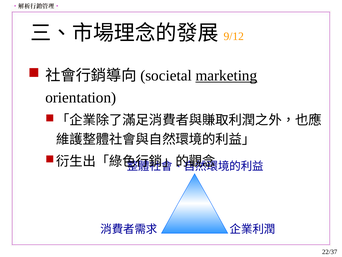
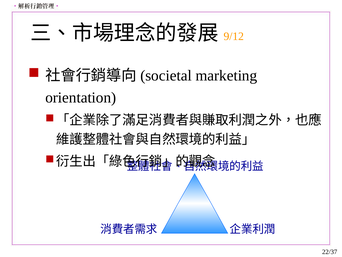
marketing underline: present -> none (226, 75)
